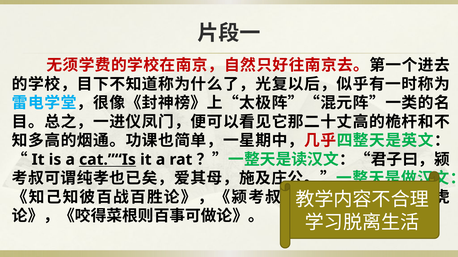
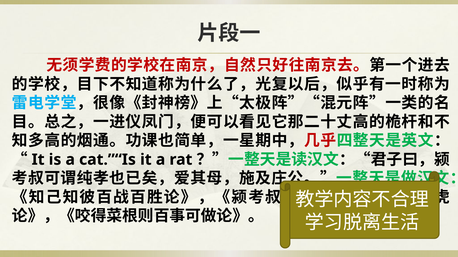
cat.”“Is underline: present -> none (107, 160)
